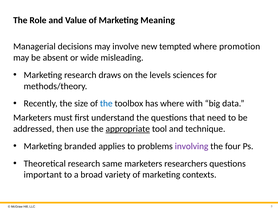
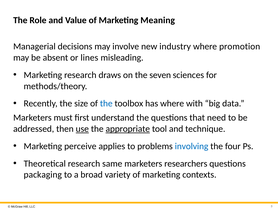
tempted: tempted -> industry (175, 46)
wide: wide -> lines (89, 58)
levels: levels -> seven (160, 75)
use underline: none -> present (82, 129)
branded: branded -> perceive (80, 146)
involving colour: purple -> blue (192, 146)
important: important -> packaging (43, 174)
